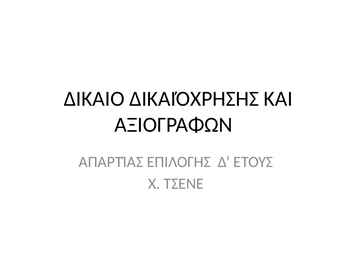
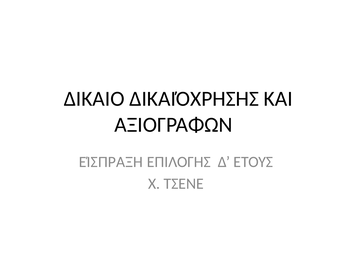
ΑΠΑΡΤΊΑΣ: ΑΠΑΡΤΊΑΣ -> ΕΊΣΠΡΑΞΗ (111, 162)
